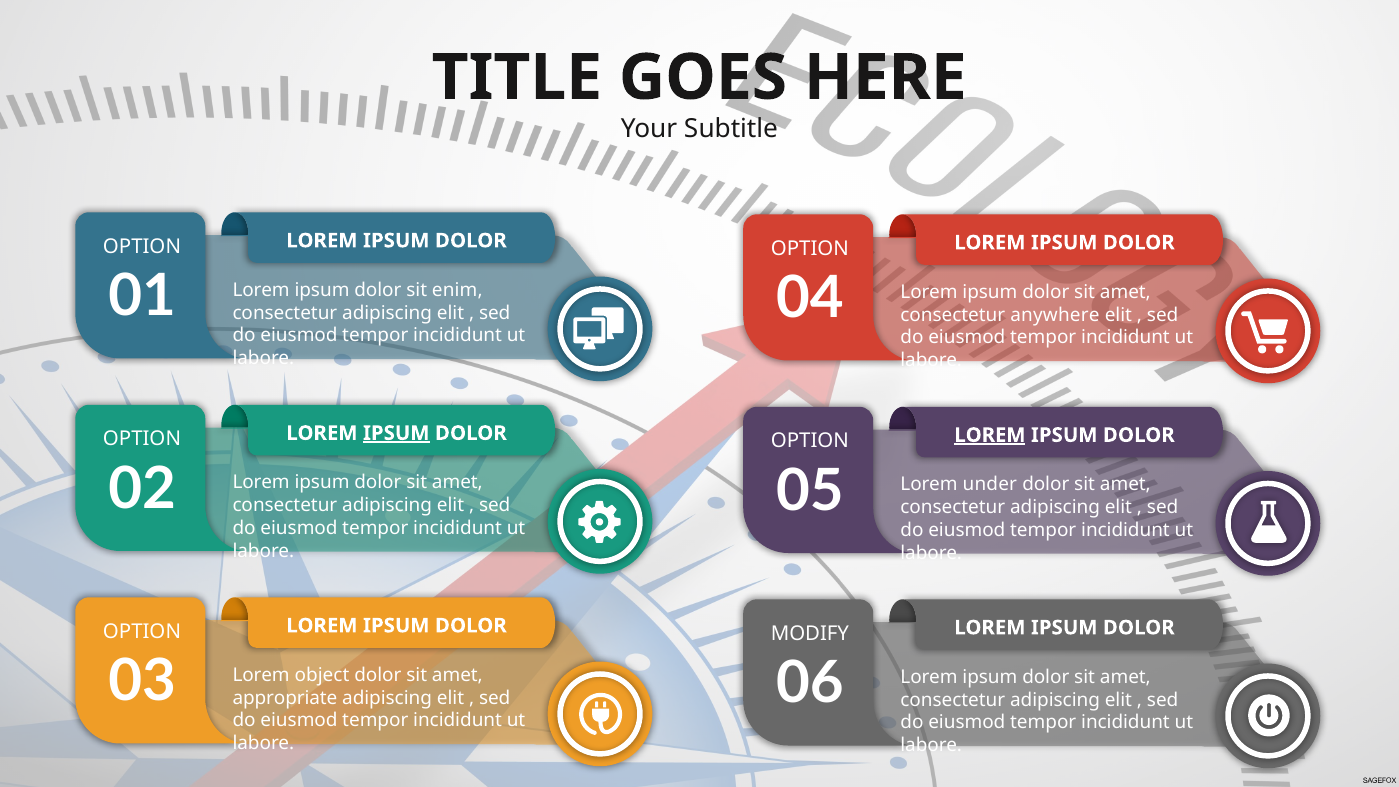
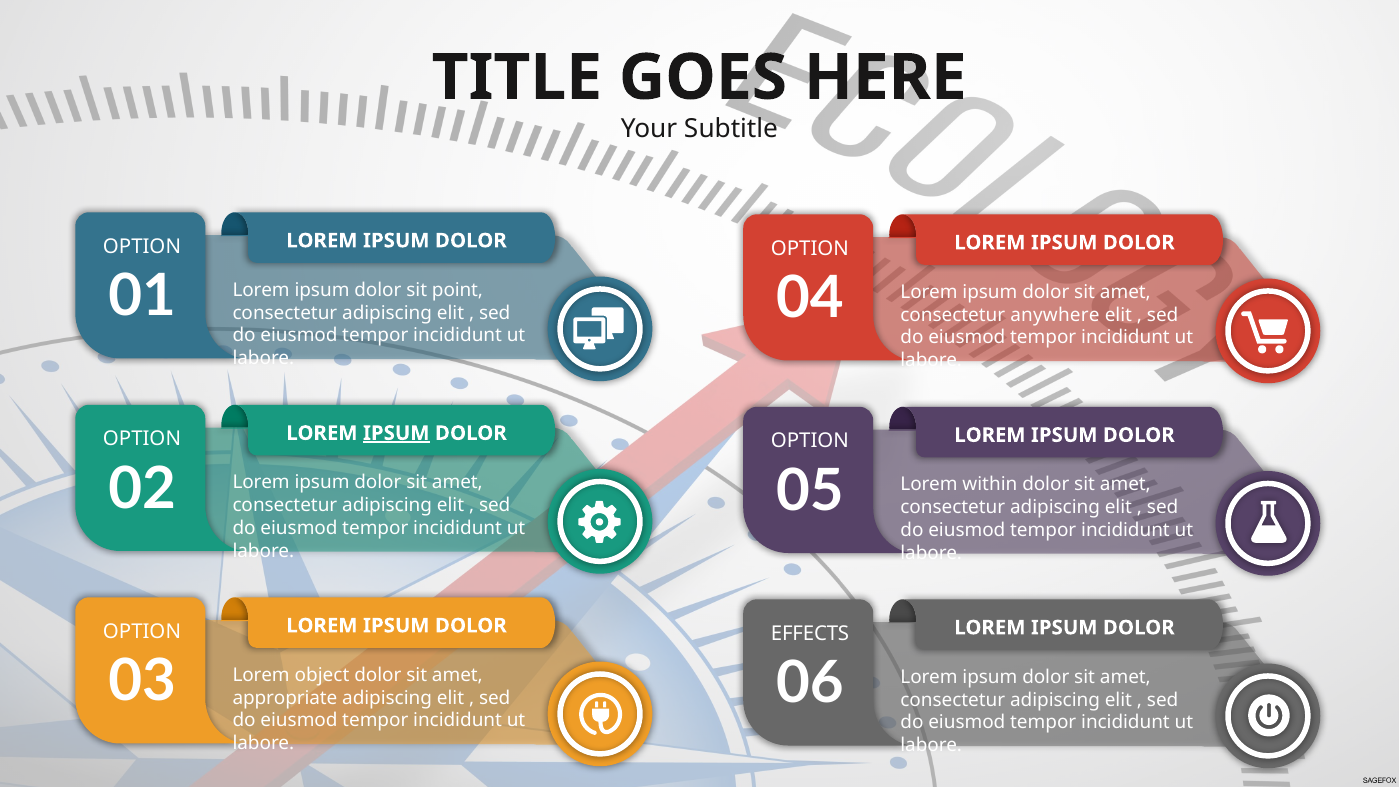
enim: enim -> point (457, 290)
LOREM underline: present -> none (990, 435)
under: under -> within (990, 485)
MODIFY: MODIFY -> EFFECTS (810, 634)
